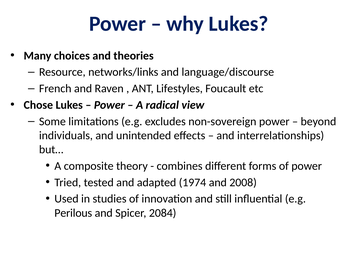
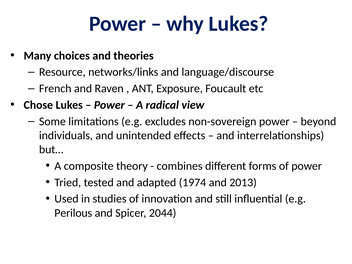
Lifestyles: Lifestyles -> Exposure (180, 89)
2008: 2008 -> 2013 (243, 182)
2084: 2084 -> 2044 (163, 213)
